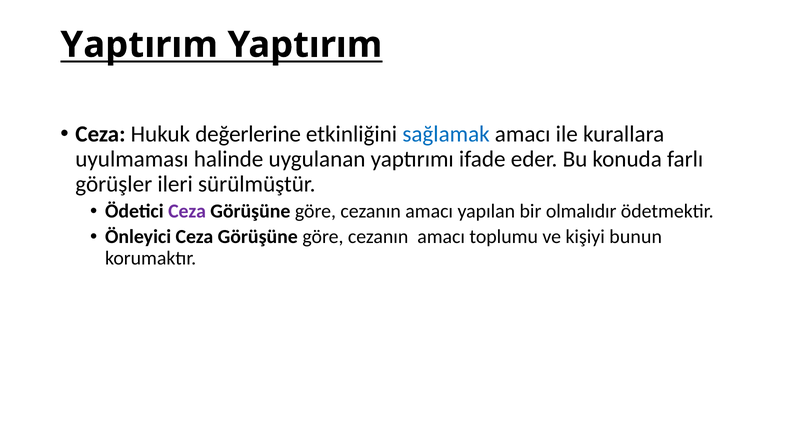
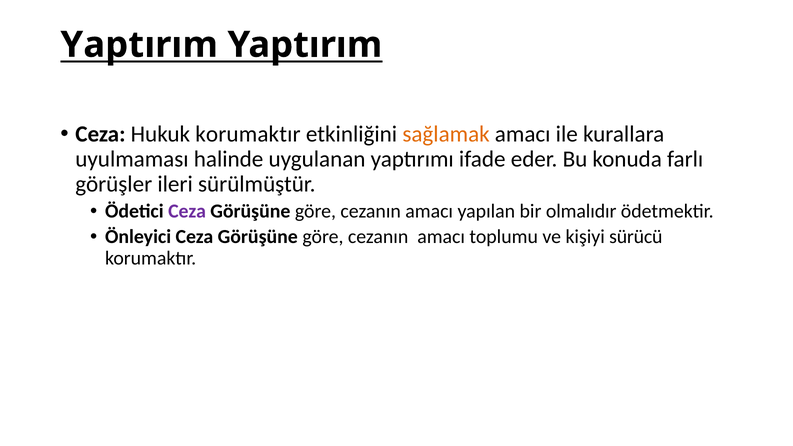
Hukuk değerlerine: değerlerine -> korumaktır (248, 134)
sağlamak colour: blue -> orange (446, 134)
bunun: bunun -> sürücü (636, 237)
